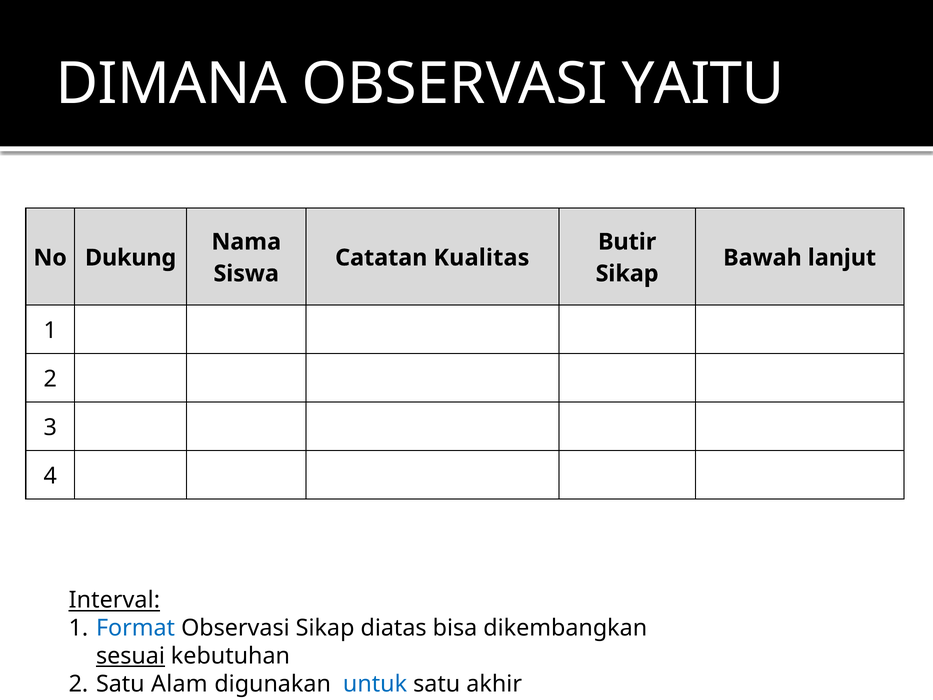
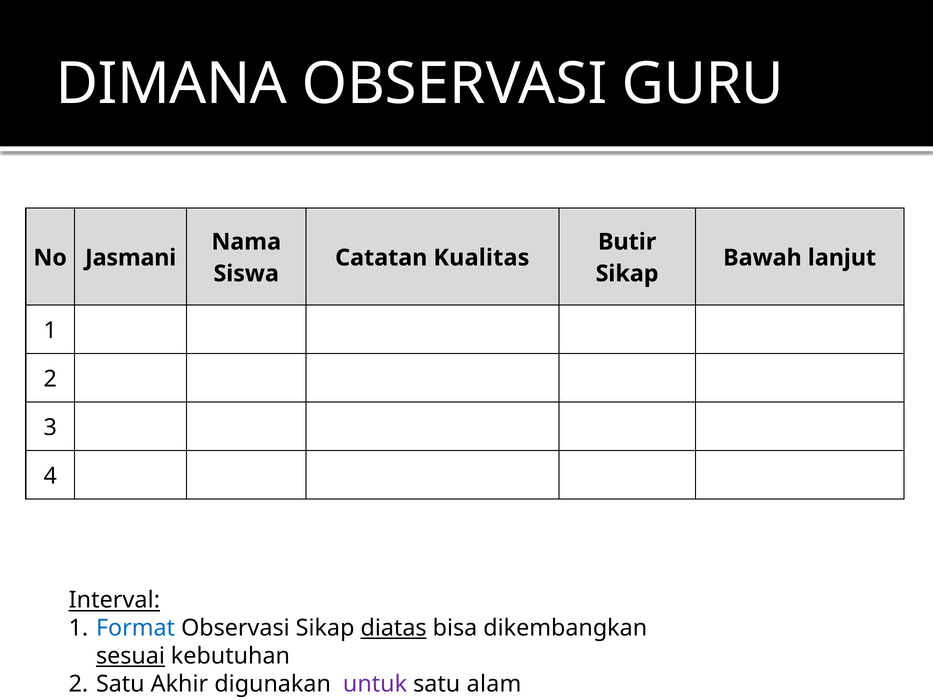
YAITU: YAITU -> GURU (703, 84)
Dukung: Dukung -> Jasmani (131, 258)
diatas underline: none -> present (394, 628)
Alam: Alam -> Akhir (179, 684)
untuk colour: blue -> purple (375, 684)
akhir: akhir -> alam (494, 684)
